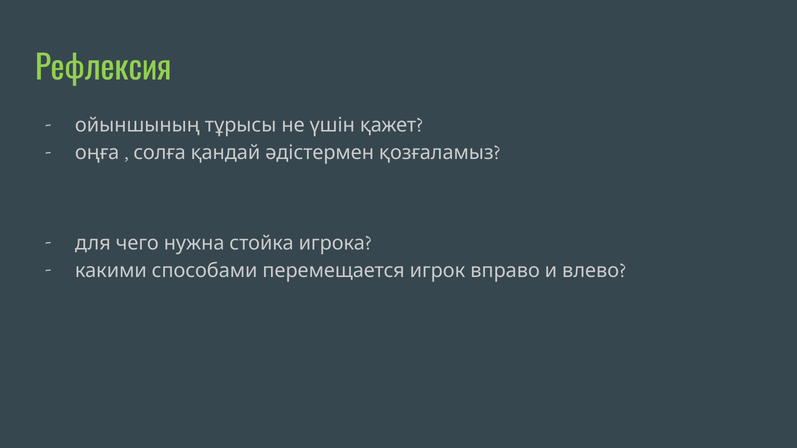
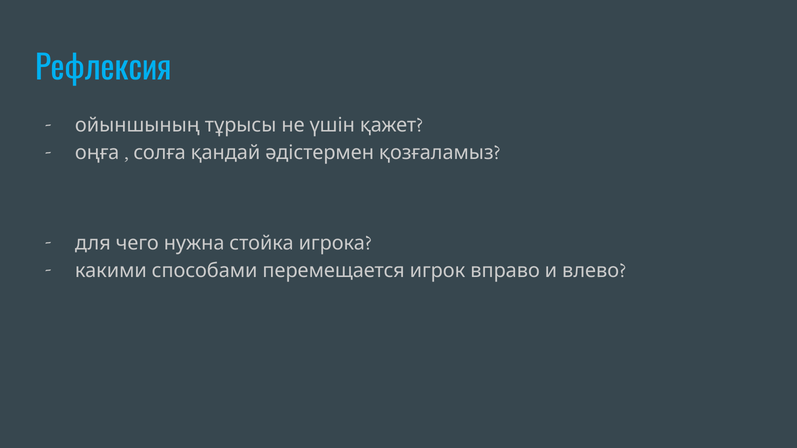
Рефлексия colour: light green -> light blue (103, 69)
